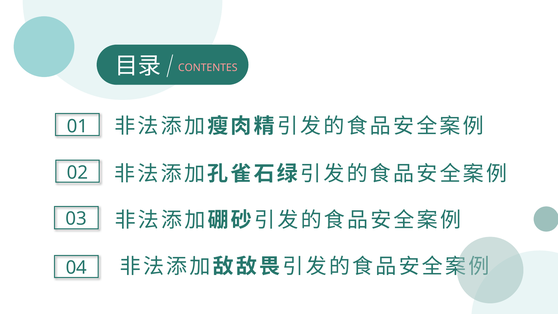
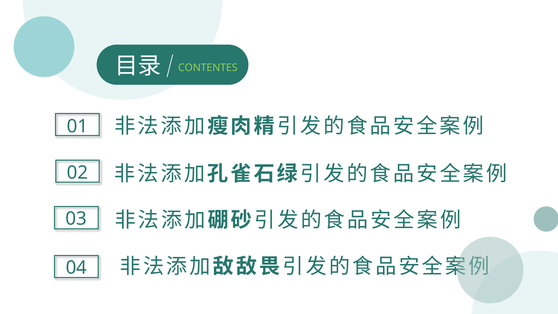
CONTENTES colour: pink -> light green (208, 68)
